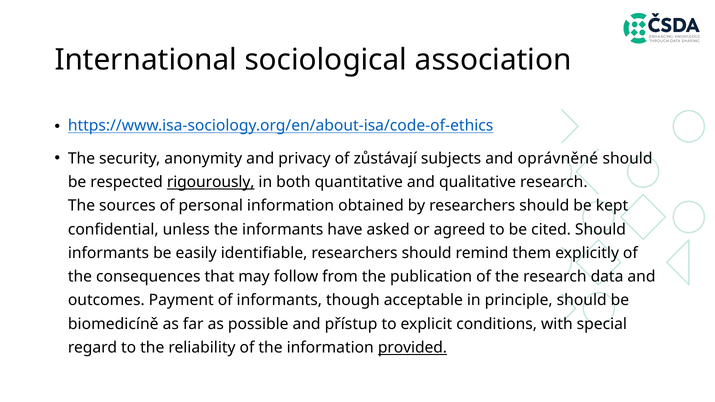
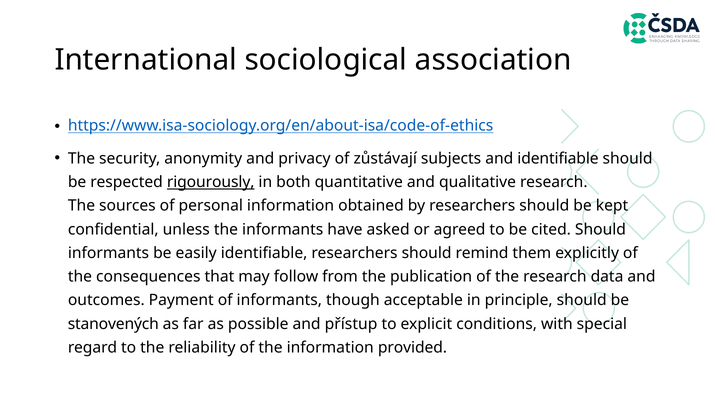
and oprávněné: oprávněné -> identifiable (558, 159)
biomedicíně: biomedicíně -> stanovených (113, 324)
provided underline: present -> none (412, 348)
